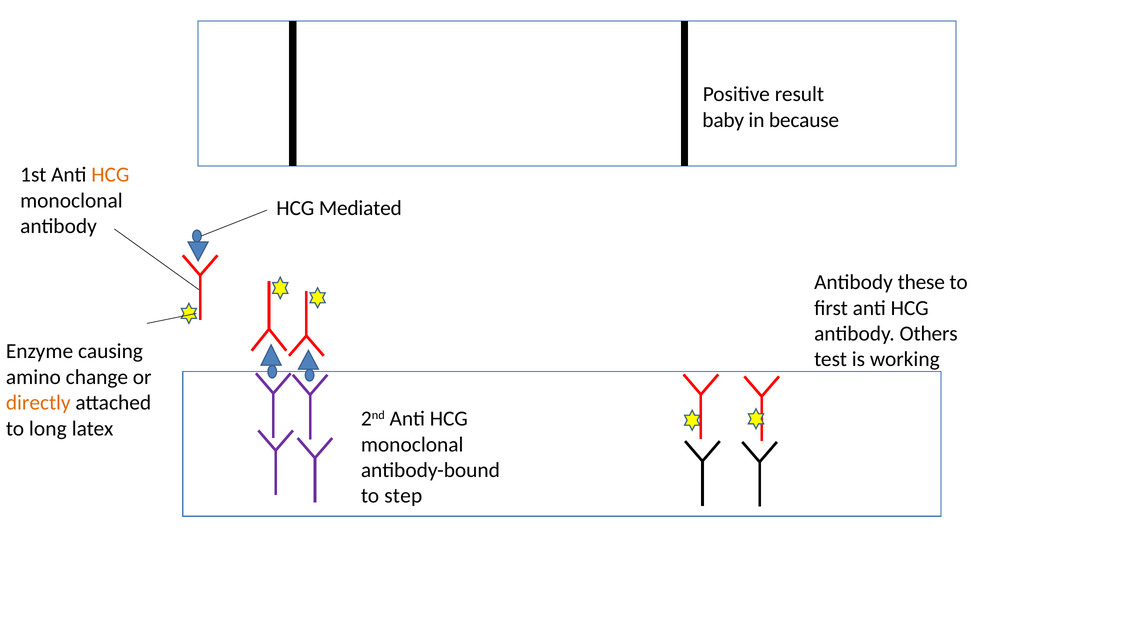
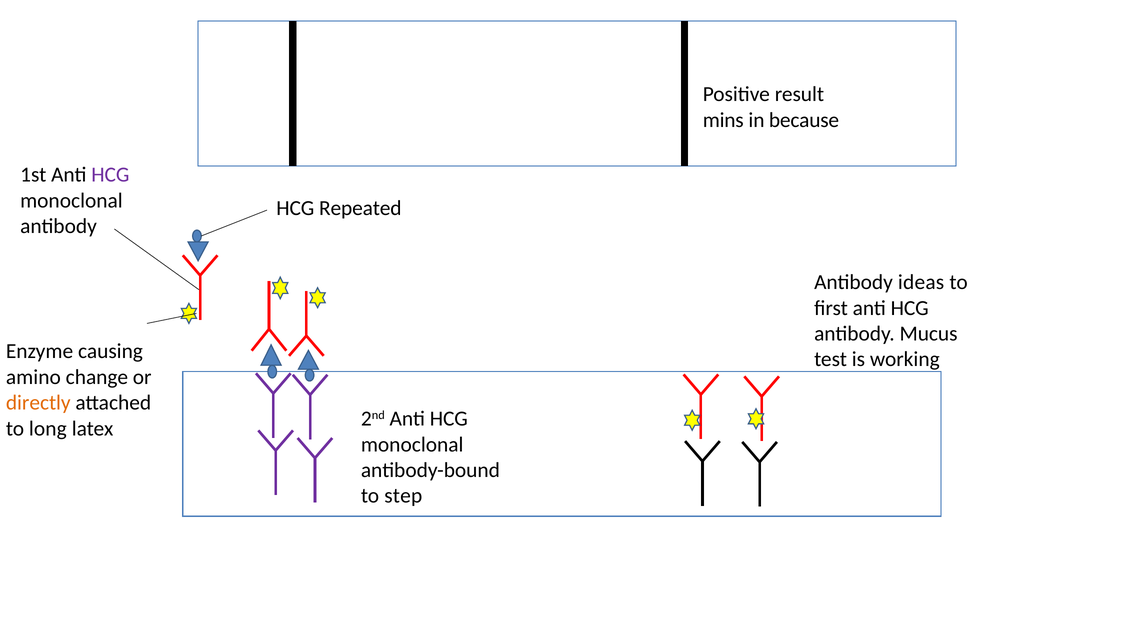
baby: baby -> mins (723, 120)
HCG colour: orange -> purple (110, 175)
Mediated: Mediated -> Repeated (360, 209)
these: these -> ideas (921, 282)
Others: Others -> Mucus (929, 334)
